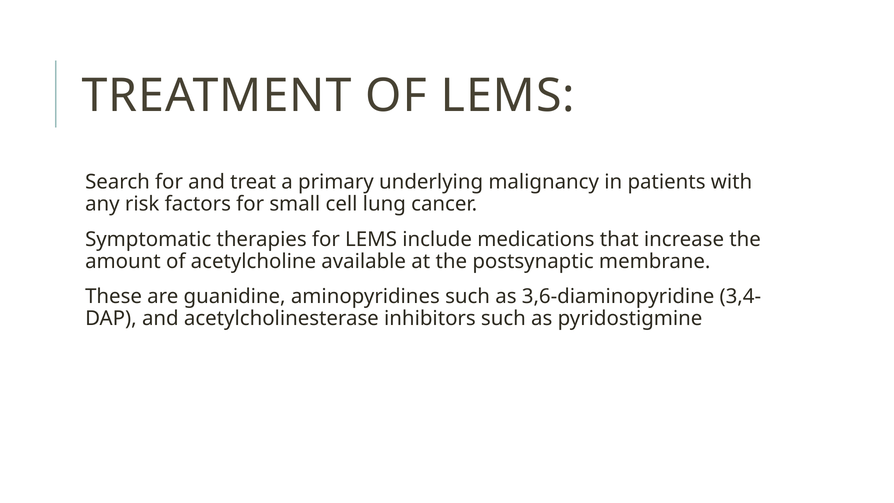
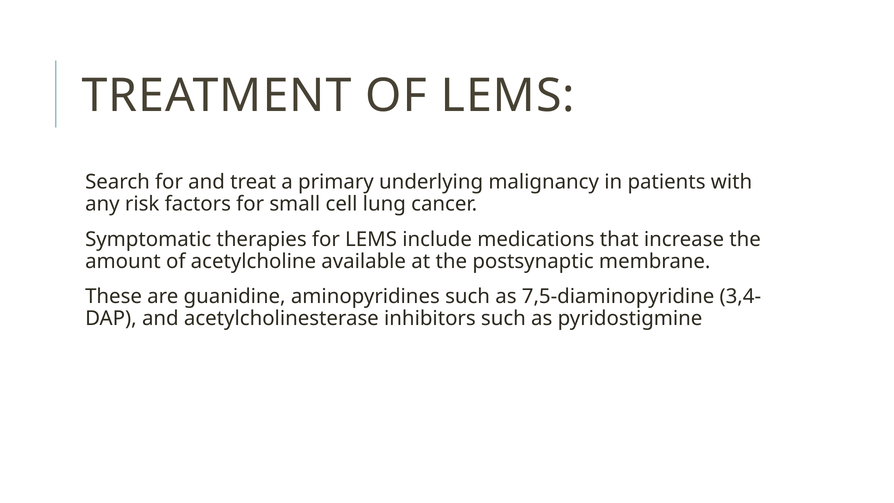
3,6-diaminopyridine: 3,6-diaminopyridine -> 7,5-diaminopyridine (618, 296)
